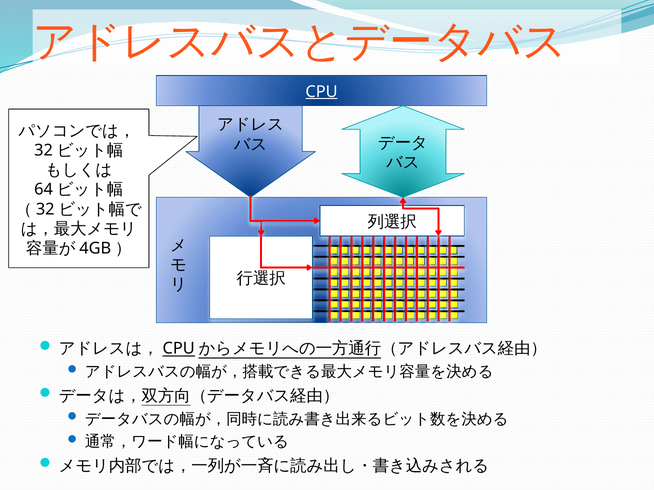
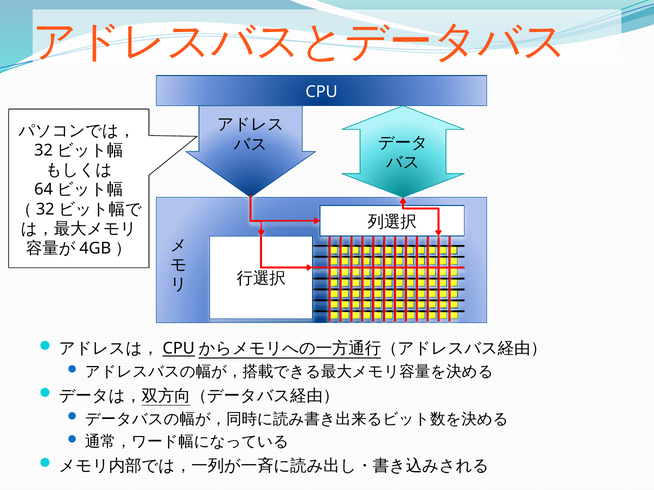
CPU underline: present -> none (322, 92)
